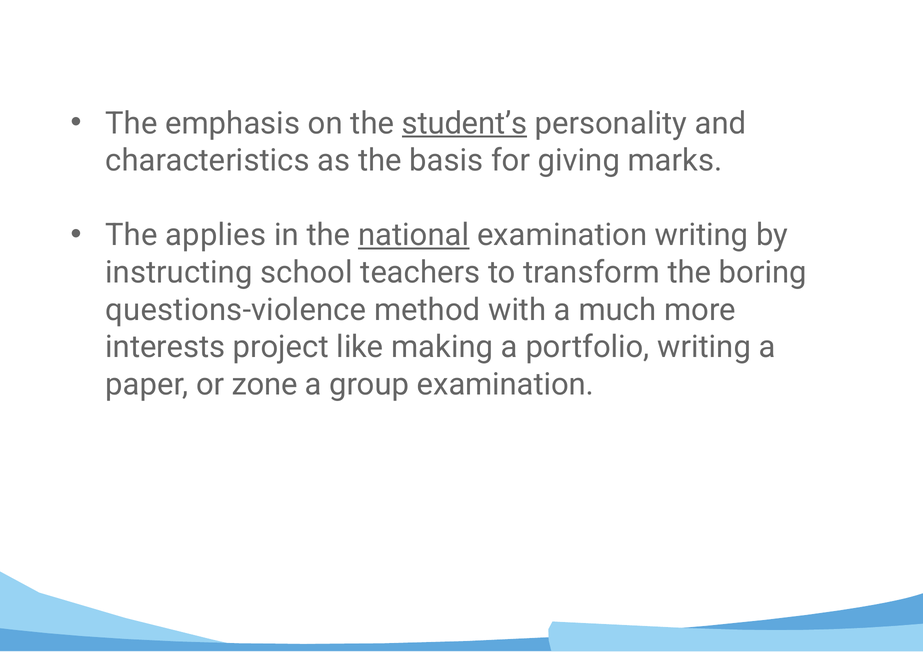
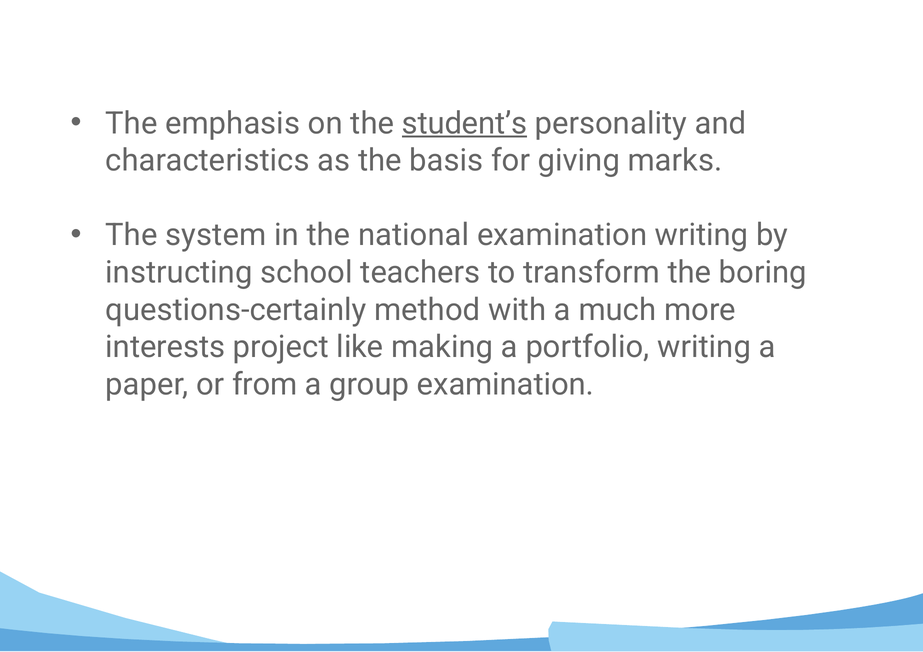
applies: applies -> system (216, 235)
national underline: present -> none (414, 235)
questions-violence: questions-violence -> questions-certainly (236, 310)
zone: zone -> from (265, 384)
